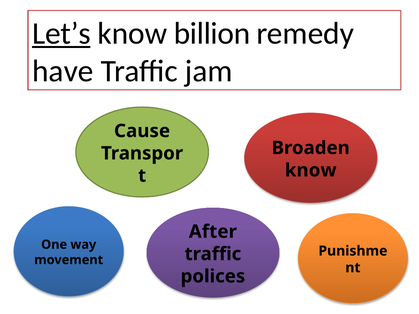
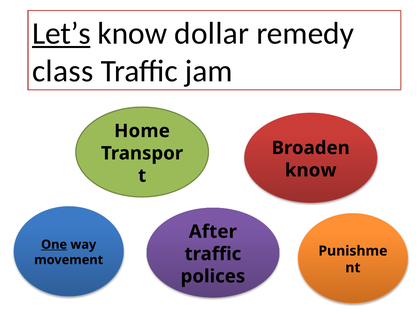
billion: billion -> dollar (212, 34)
have: have -> class (63, 71)
Cause: Cause -> Home (142, 131)
One underline: none -> present (54, 245)
